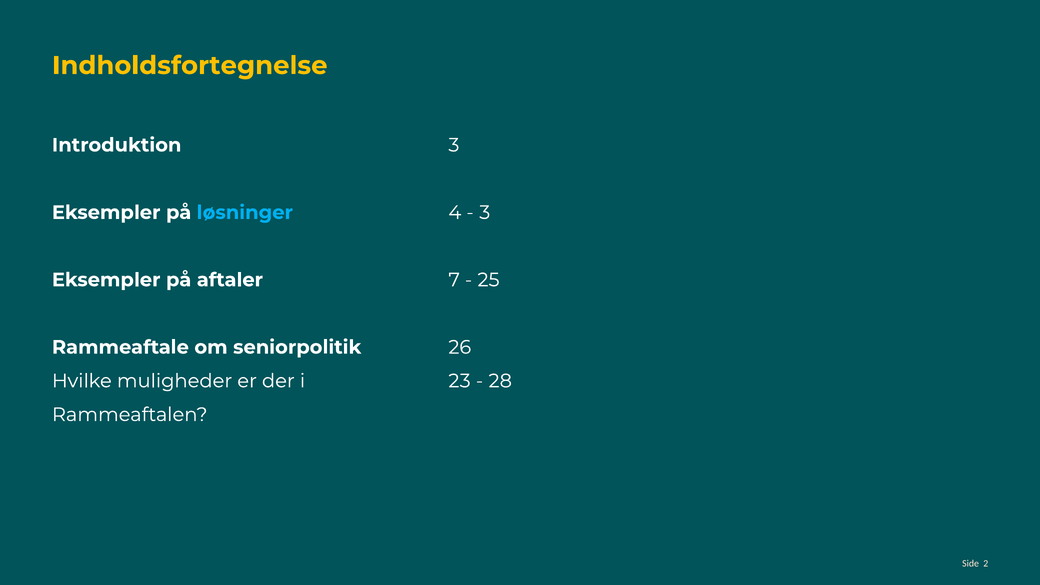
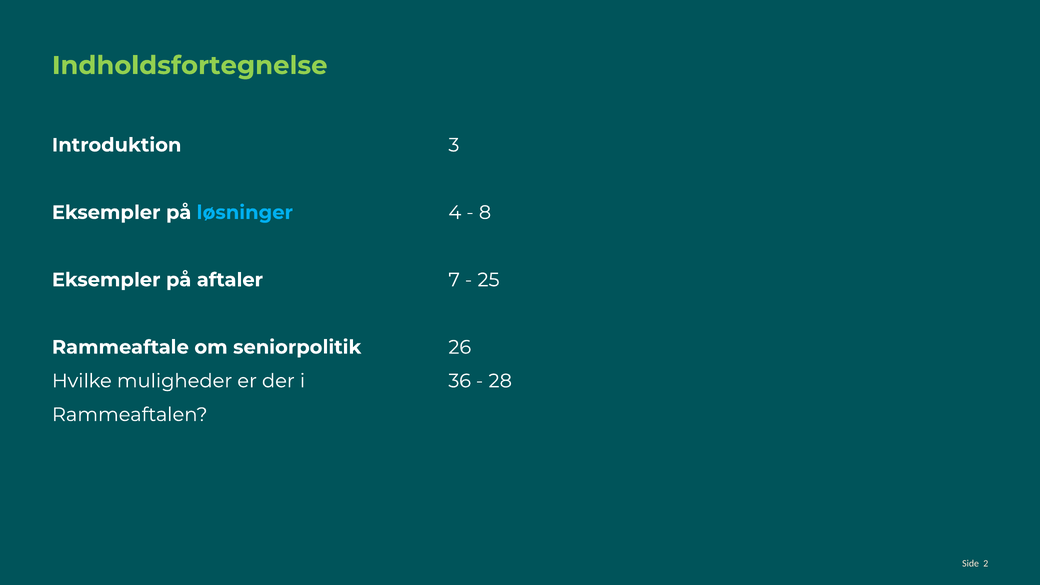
Indholdsfortegnelse colour: yellow -> light green (190, 66)
3: 3 -> 8 (485, 212)
23: 23 -> 36 (460, 381)
